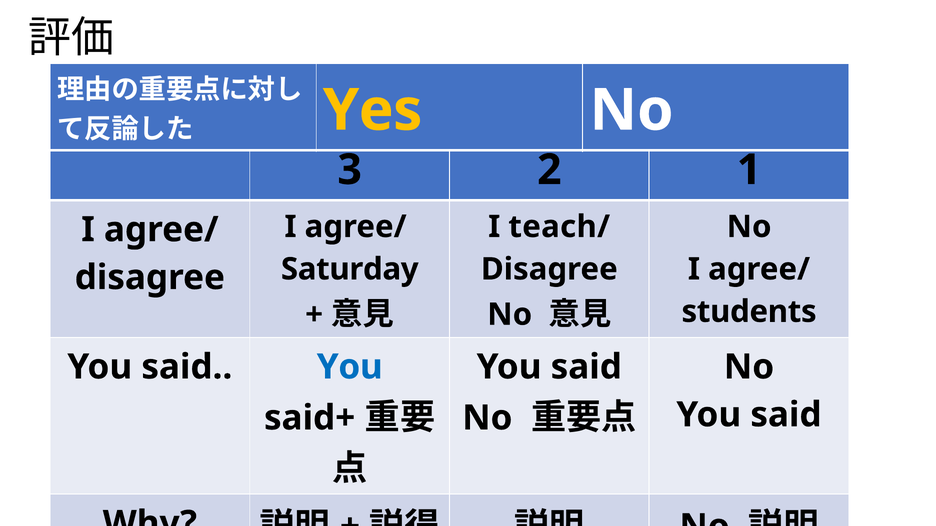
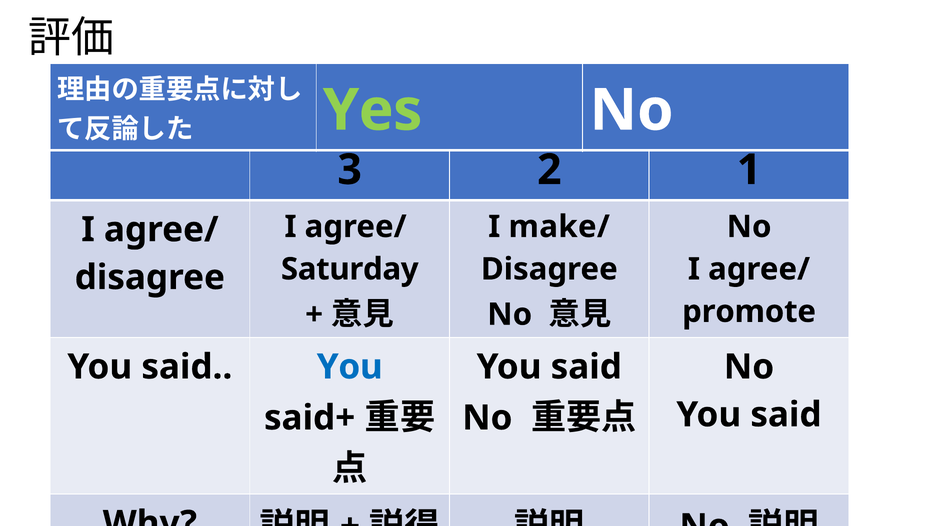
Yes colour: yellow -> light green (373, 111)
teach/: teach/ -> make/ (559, 227)
students: students -> promote (749, 312)
